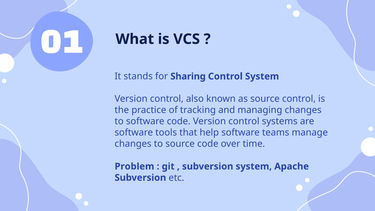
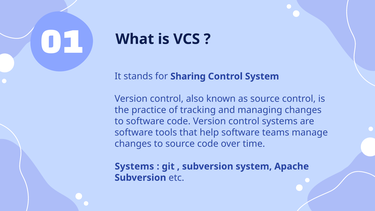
Problem: Problem -> Systems (134, 166)
